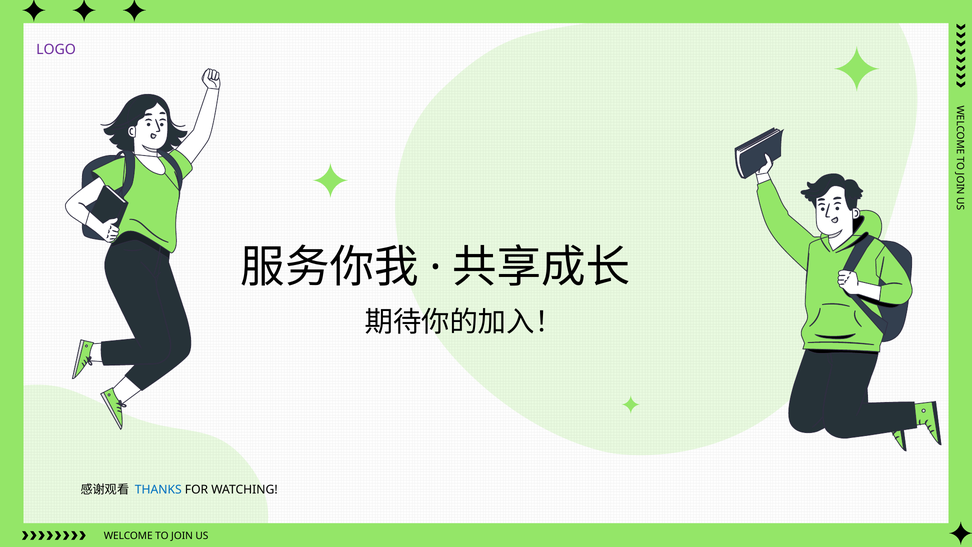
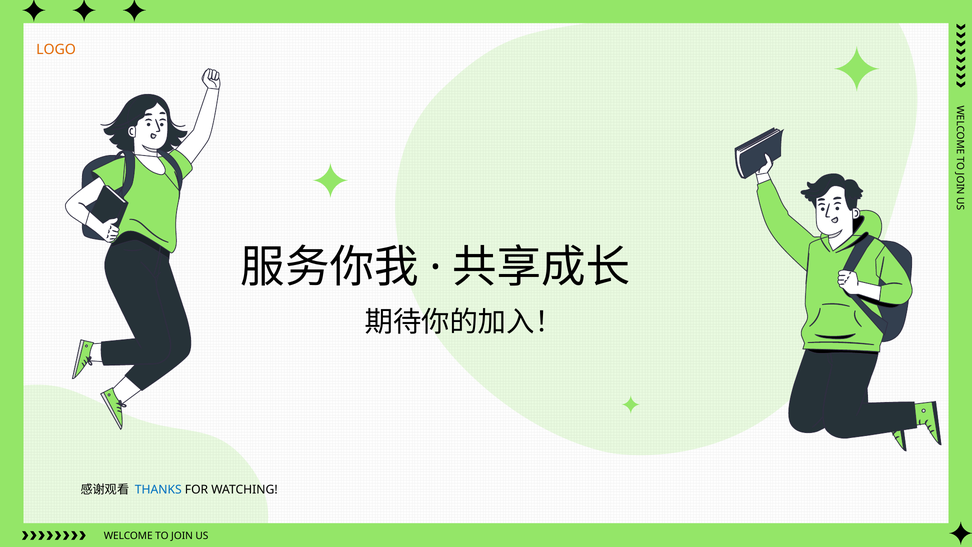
LOGO colour: purple -> orange (56, 49)
